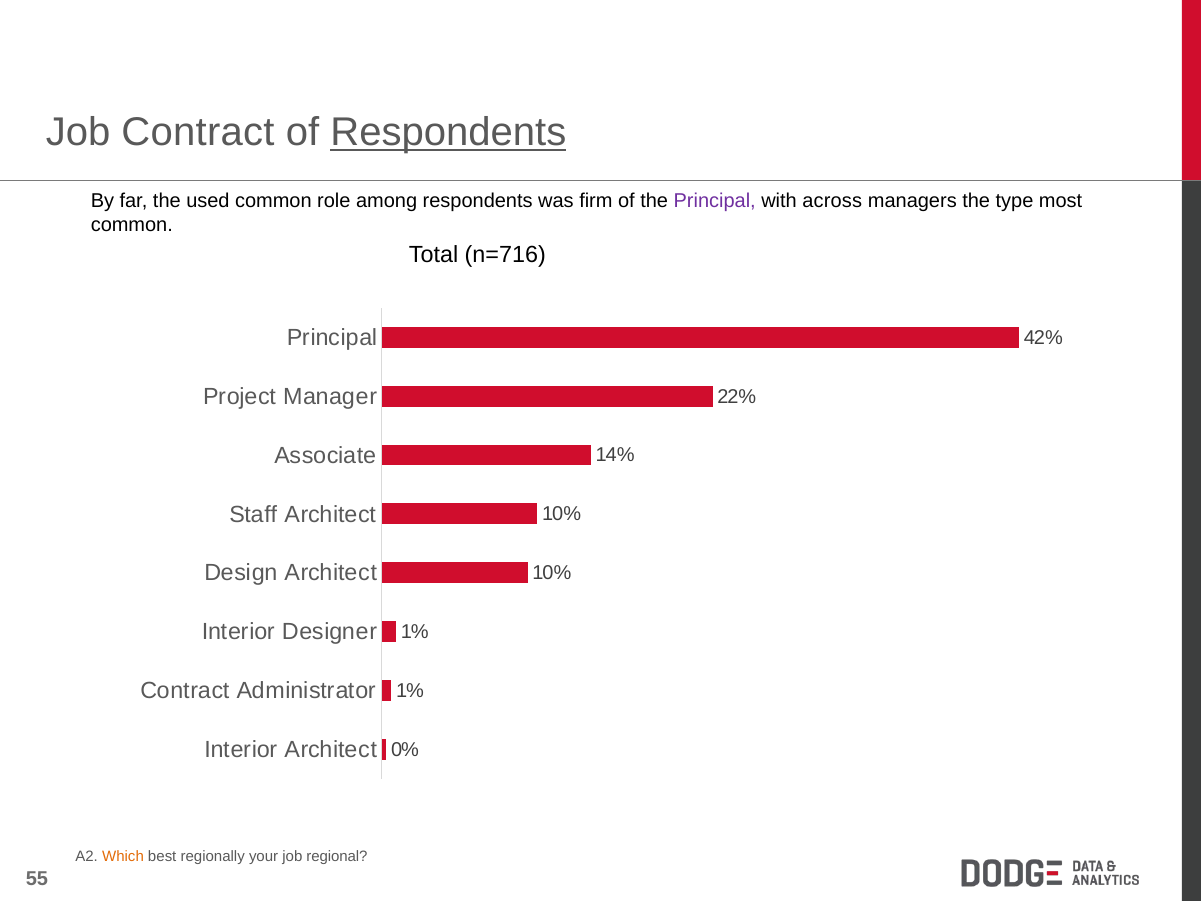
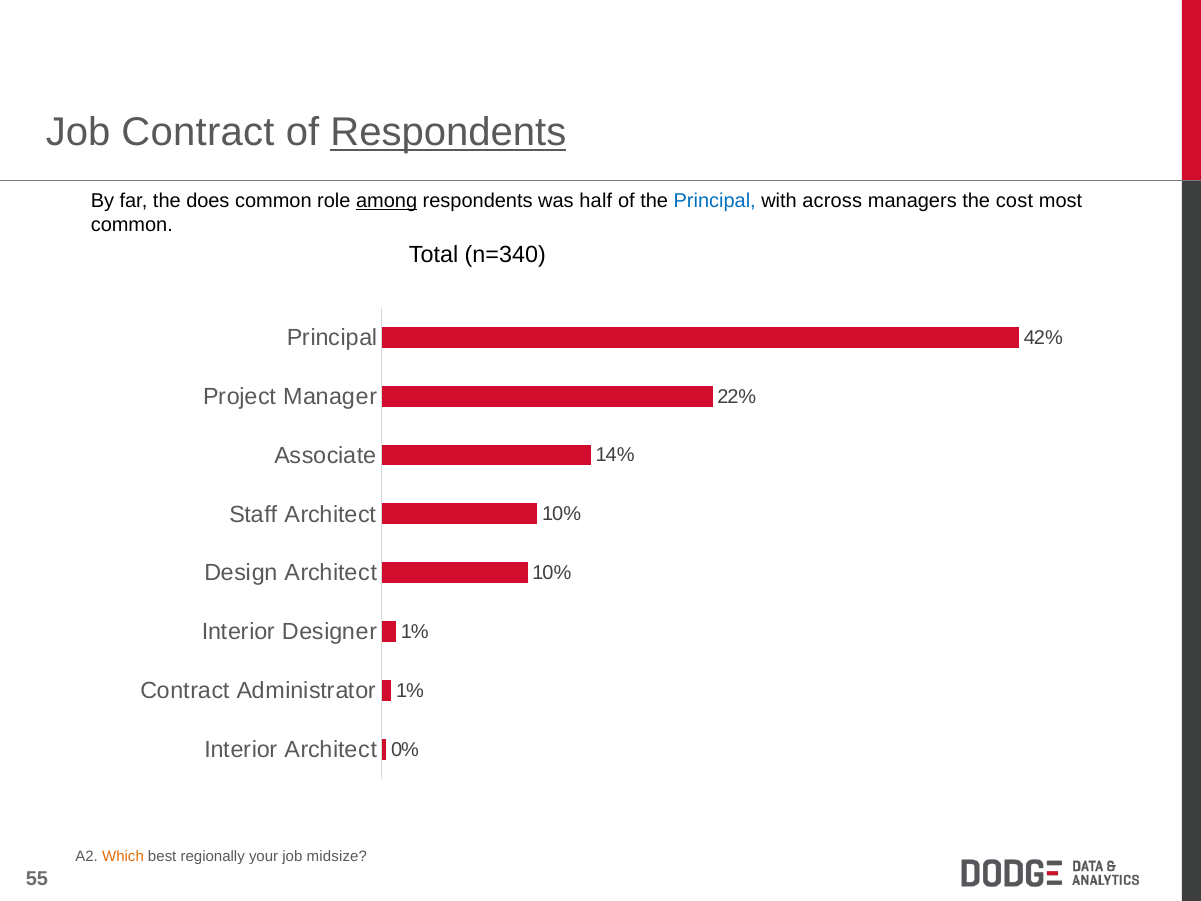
used: used -> does (208, 201)
among underline: none -> present (387, 201)
firm: firm -> half (596, 201)
Principal colour: purple -> blue (715, 201)
type: type -> cost (1014, 201)
n=716: n=716 -> n=340 (505, 255)
regional: regional -> midsize (337, 857)
